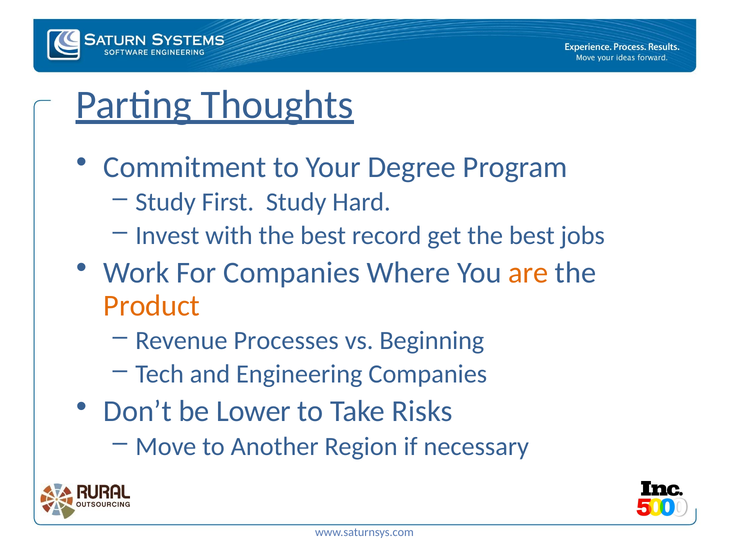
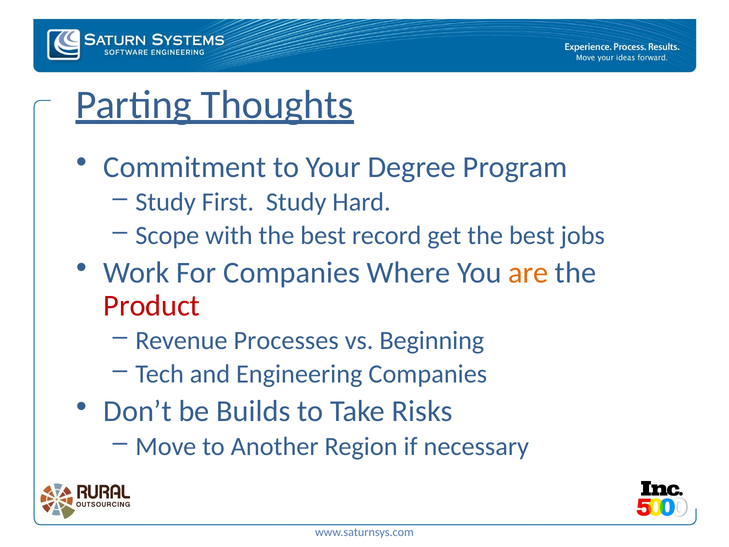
Invest: Invest -> Scope (167, 236)
Product colour: orange -> red (152, 305)
Lower: Lower -> Builds (253, 411)
